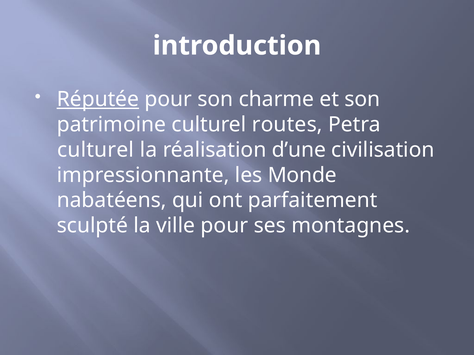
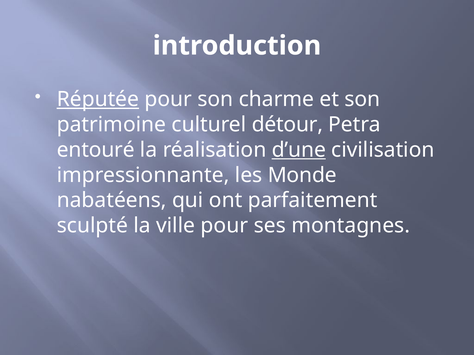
routes: routes -> détour (287, 125)
culturel: culturel -> entouré (96, 150)
d’une underline: none -> present (299, 150)
